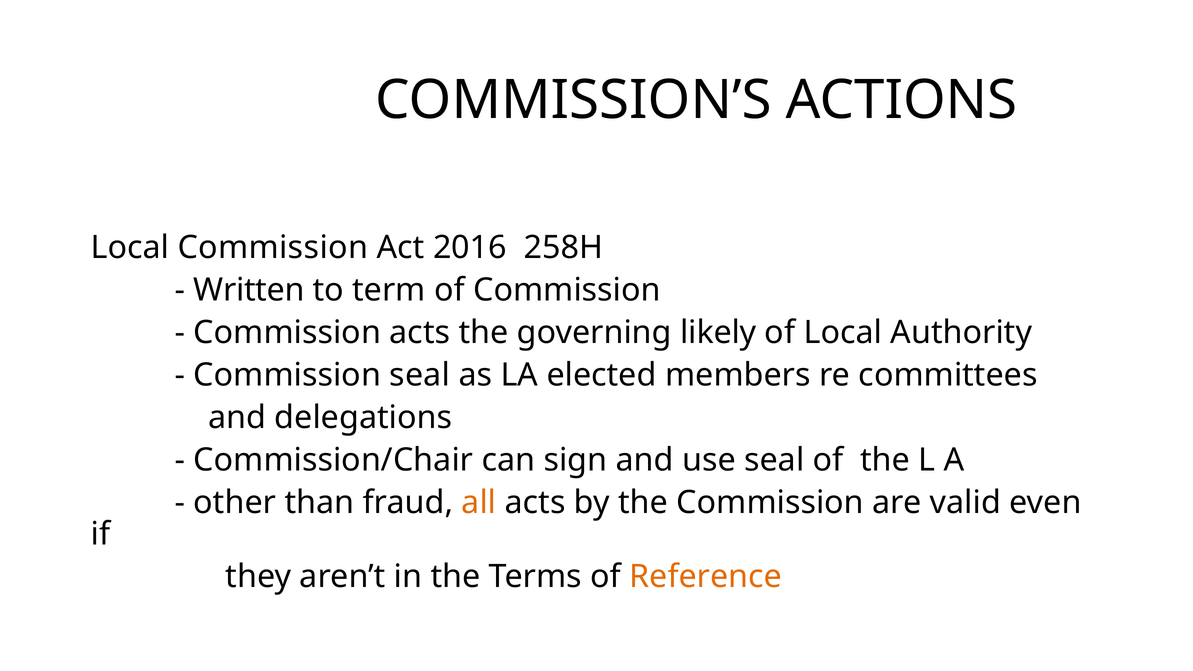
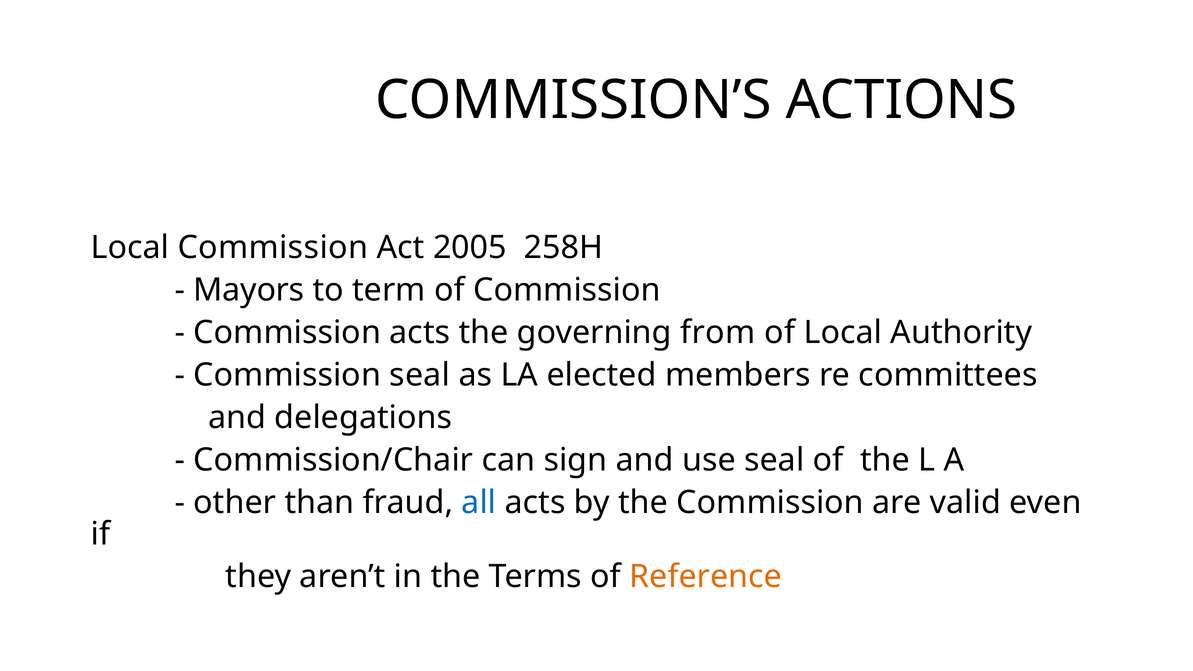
2016: 2016 -> 2005 (470, 247)
Written: Written -> Mayors (249, 290)
likely: likely -> from (718, 333)
all colour: orange -> blue (479, 503)
